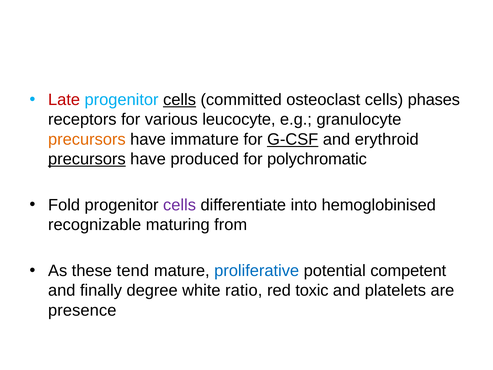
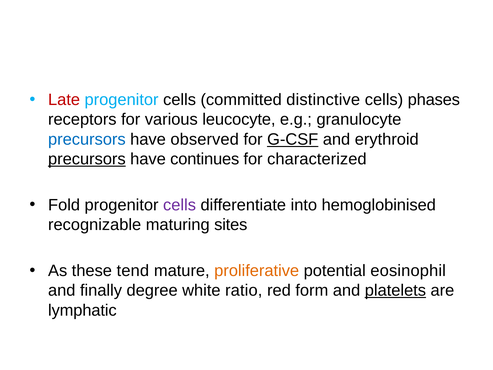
cells underline: present -> none (180, 100)
osteoclast: osteoclast -> distinctive (323, 100)
precursors colour: orange -> blue (87, 139)
immature: immature -> observed (205, 139)
produced: produced -> continues (205, 159)
polychromatic: polychromatic -> characterized (317, 159)
from: from -> sites (231, 225)
proliferative colour: blue -> orange (257, 271)
competent: competent -> eosinophil (408, 271)
toxic: toxic -> form (312, 290)
platelets underline: none -> present (395, 290)
presence: presence -> lymphatic (82, 310)
